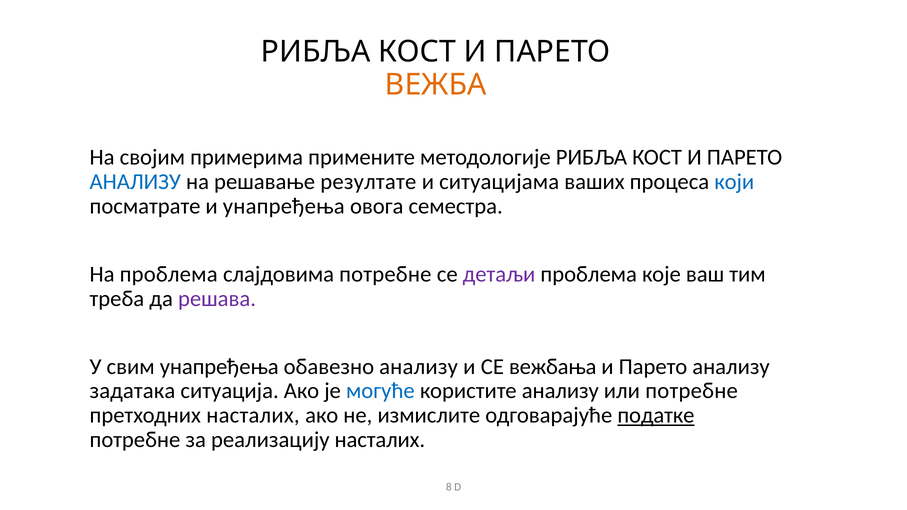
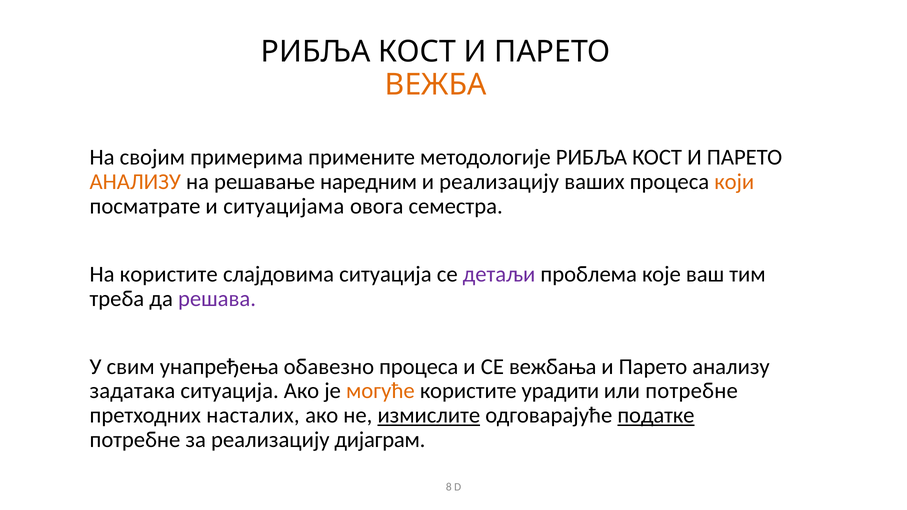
АНАЛИЗУ colour: blue -> orange (135, 182)
резултате: резултате -> наредним (369, 182)
и ситуацијама: ситуацијама -> реализацију (499, 182)
који colour: blue -> orange (734, 182)
и унапређења: унапређења -> ситуацијама (284, 206)
На проблема: проблема -> користите (169, 274)
слајдовима потребне: потребне -> ситуација (385, 274)
обавезно анализу: анализу -> процеса (419, 367)
могуће colour: blue -> orange (380, 391)
користите анализу: анализу -> урадити (560, 391)
измислите underline: none -> present (429, 416)
реализацију насталих: насталих -> дијаграм (380, 440)
